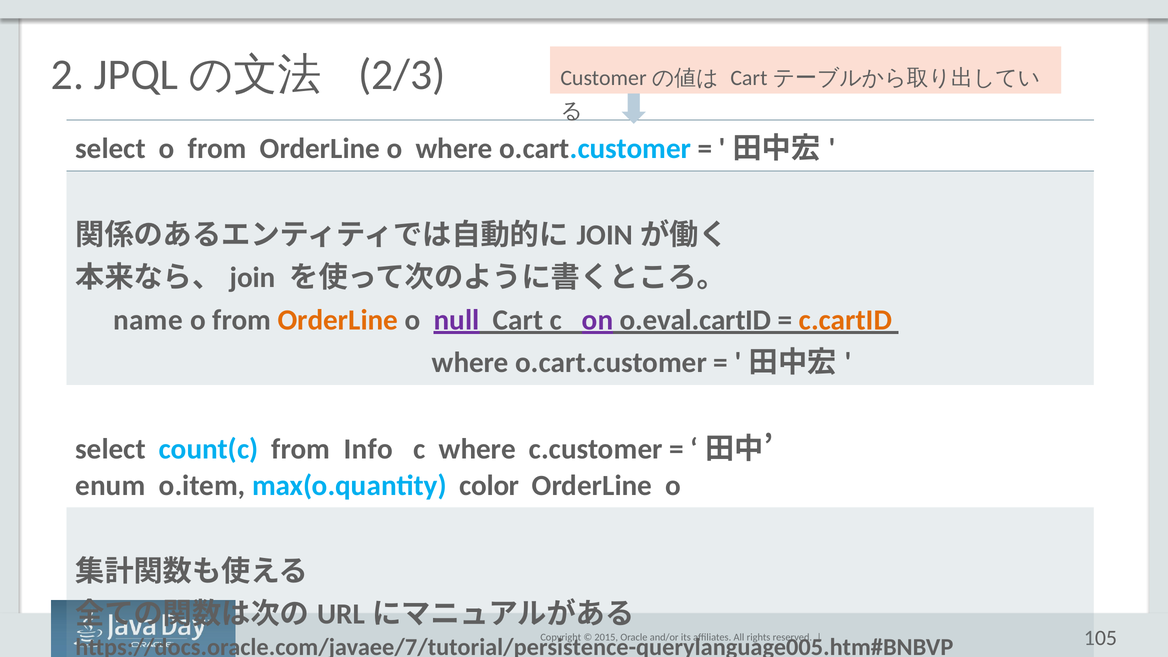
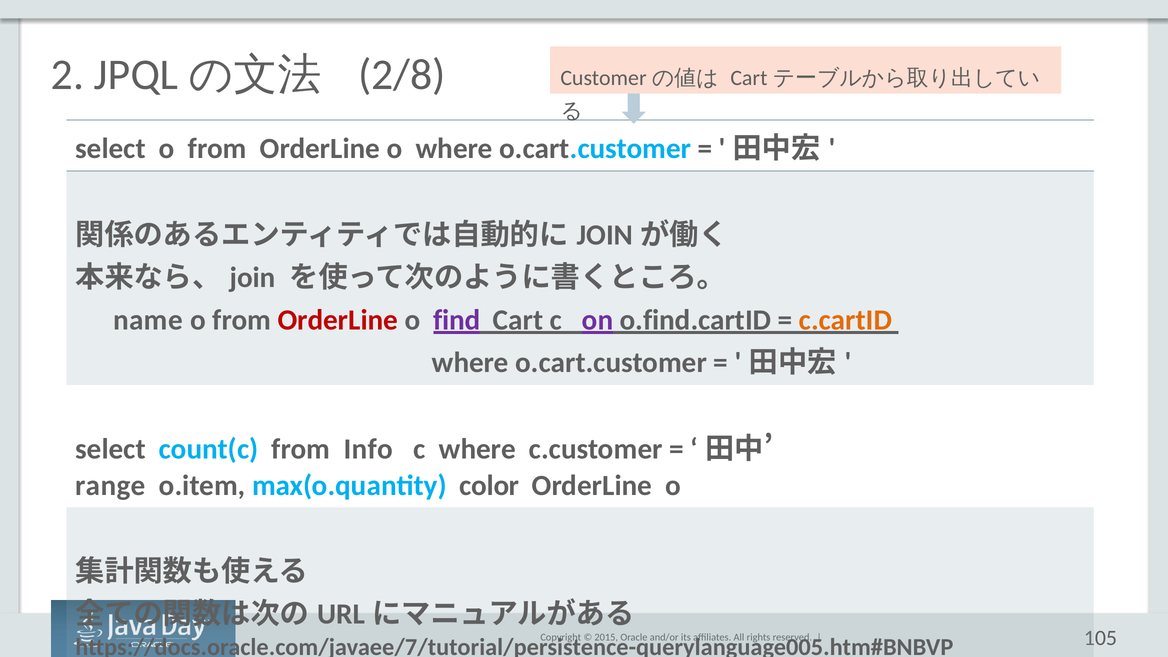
2/3: 2/3 -> 2/8 (402, 75)
OrderLine colour: orange -> red (338, 320)
null: null -> find (457, 320)
o.eval.cartID: o.eval.cartID -> o.find.cartID (695, 320)
enum: enum -> range (110, 485)
